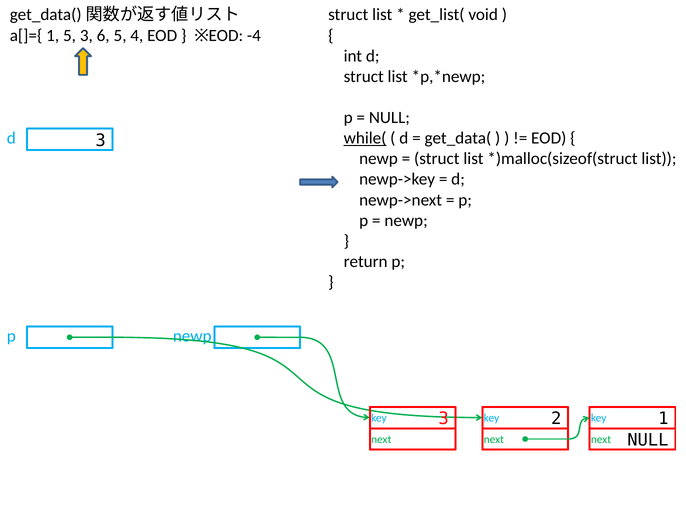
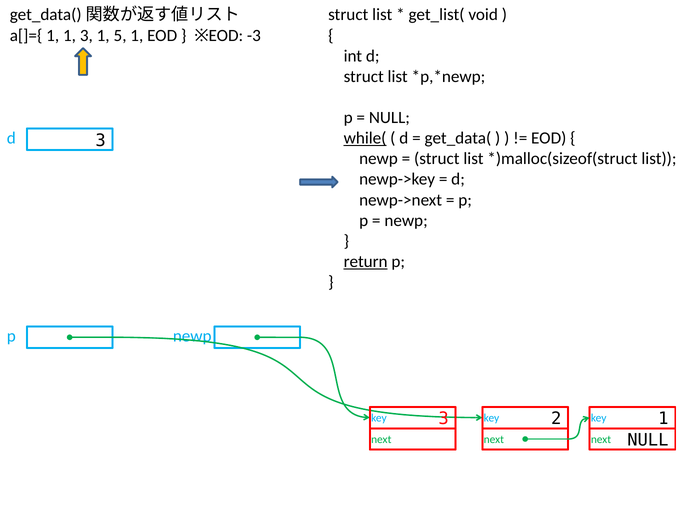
1 5: 5 -> 1 (70, 35)
3 6: 6 -> 1 (103, 35)
5 4: 4 -> 1 (137, 35)
-4: -4 -> -3 (254, 35)
return underline: none -> present (366, 262)
